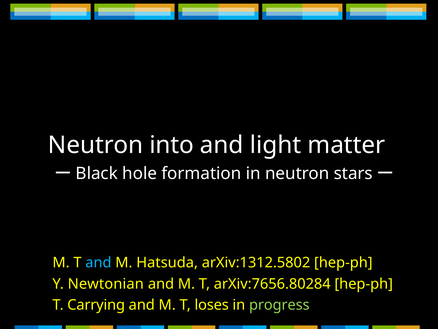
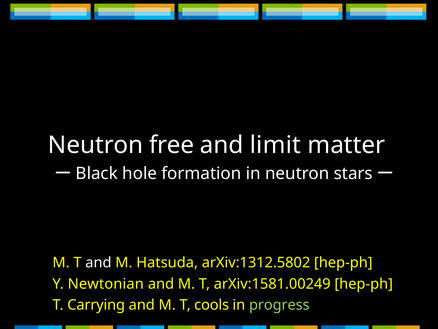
into: into -> free (172, 145)
light: light -> limit (275, 145)
and colour: light blue -> white (98, 262)
arXiv:7656.80284: arXiv:7656.80284 -> arXiv:1581.00249 (272, 283)
loses: loses -> cools (212, 304)
